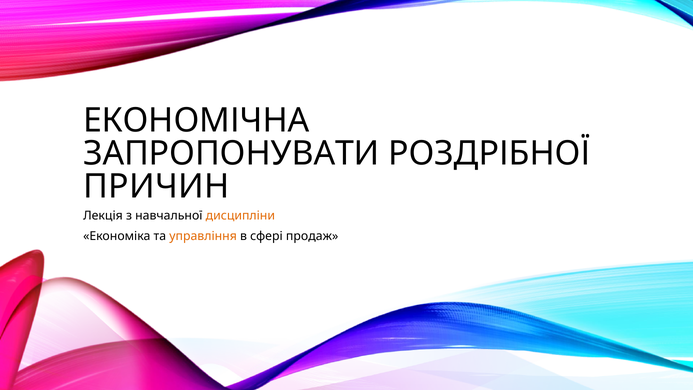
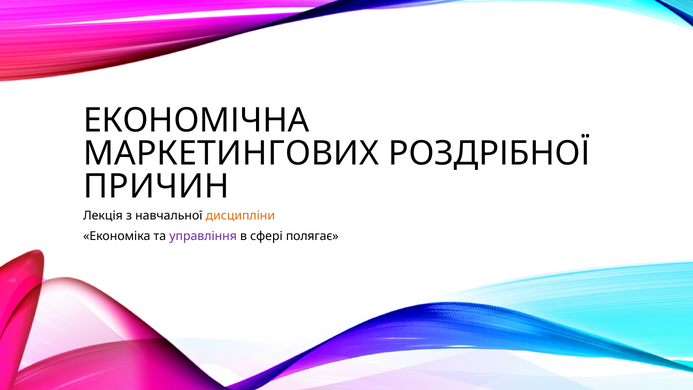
ЗАПРОПОНУВАТИ: ЗАПРОПОНУВАТИ -> МАРКЕТИНГОВИХ (231, 153)
управління colour: orange -> purple (203, 236)
продаж: продаж -> полягає (312, 236)
